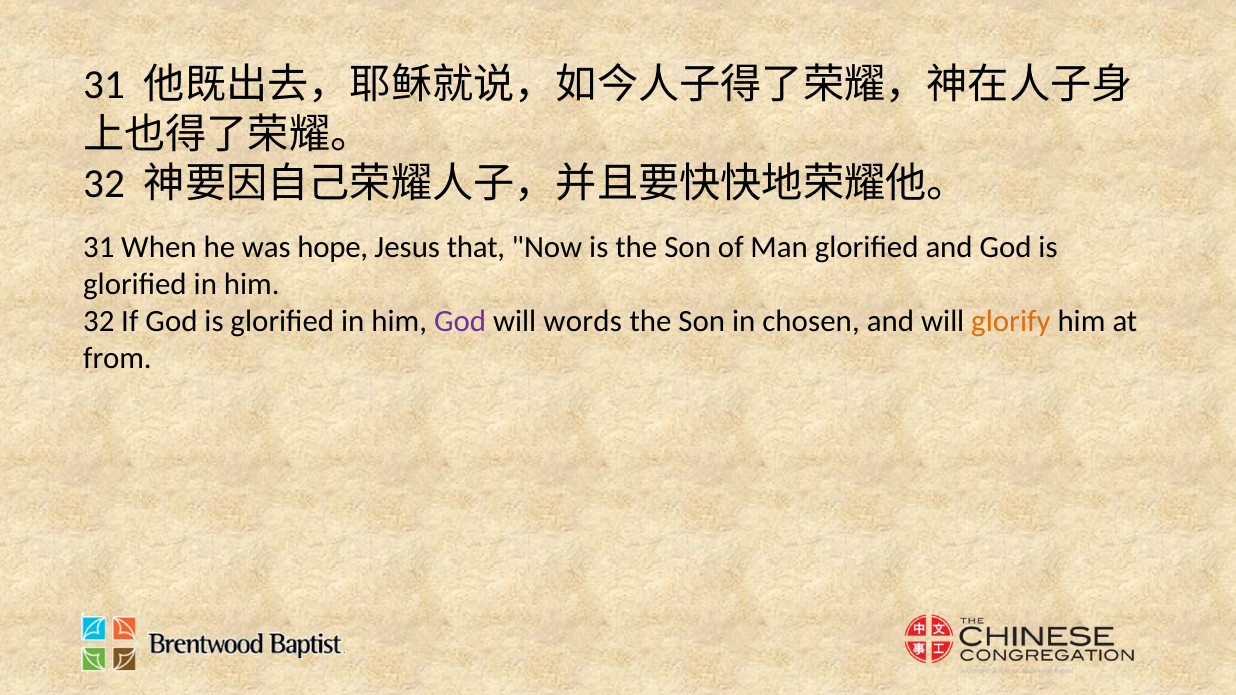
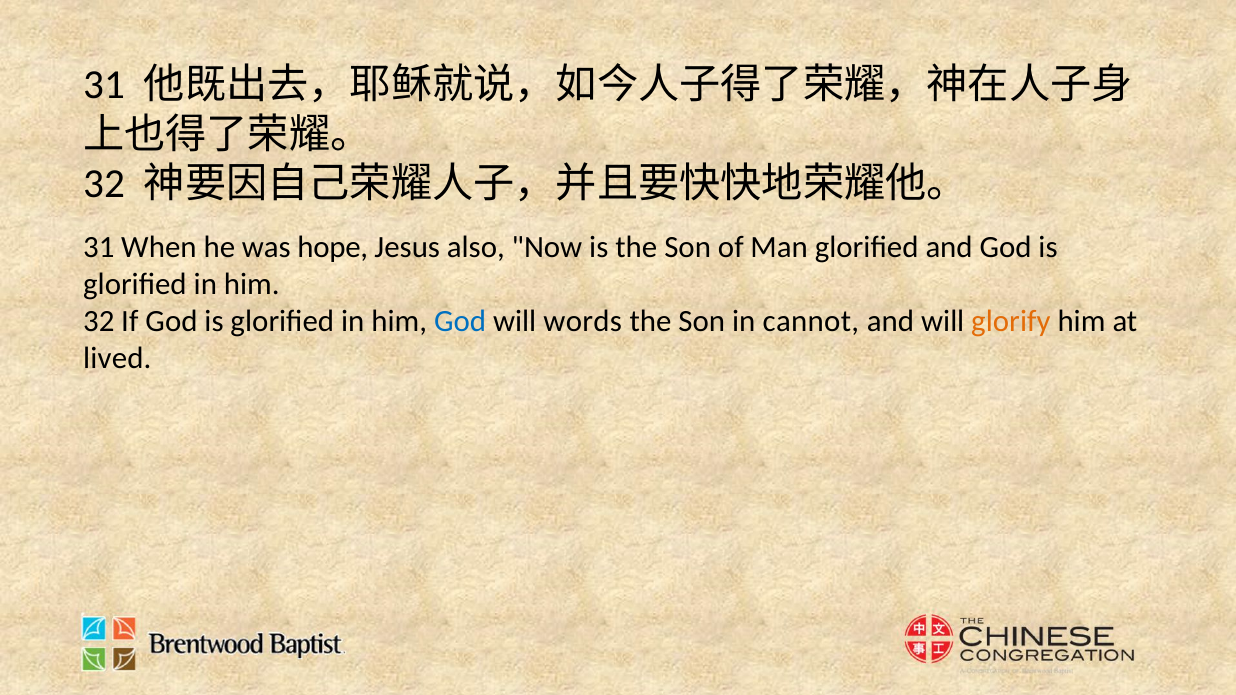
that: that -> also (476, 247)
God colour: purple -> blue (460, 321)
chosen: chosen -> cannot (811, 321)
from: from -> lived (117, 359)
